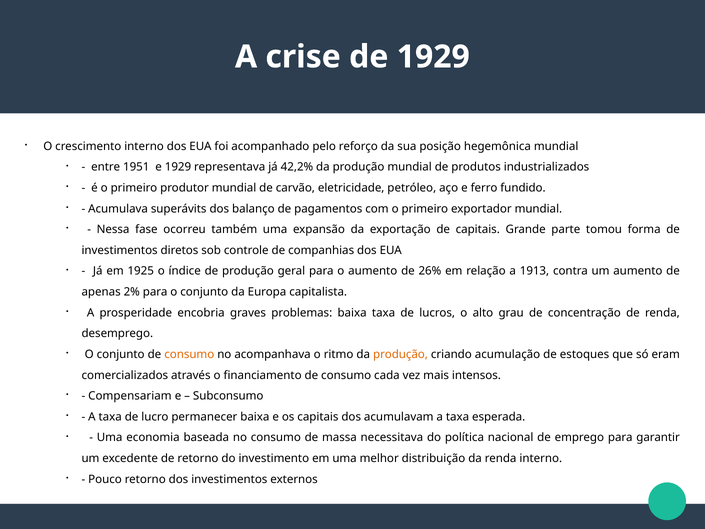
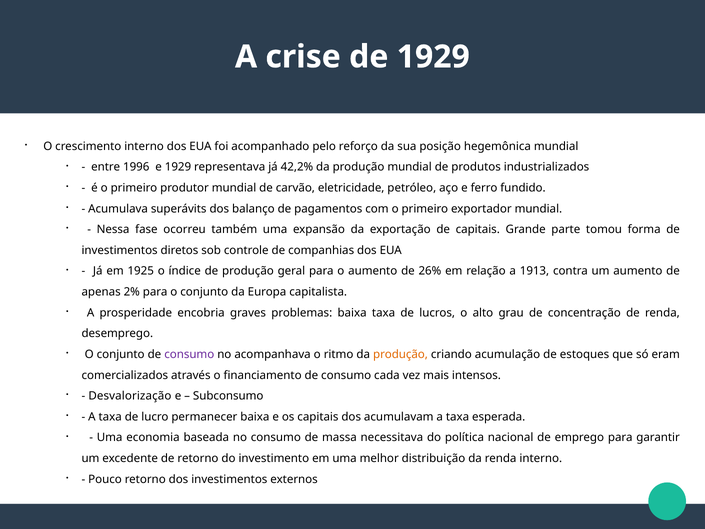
1951: 1951 -> 1996 (136, 167)
consumo colour: orange -> purple (189, 354)
Compensariam: Compensariam -> Desvalorização (130, 396)
